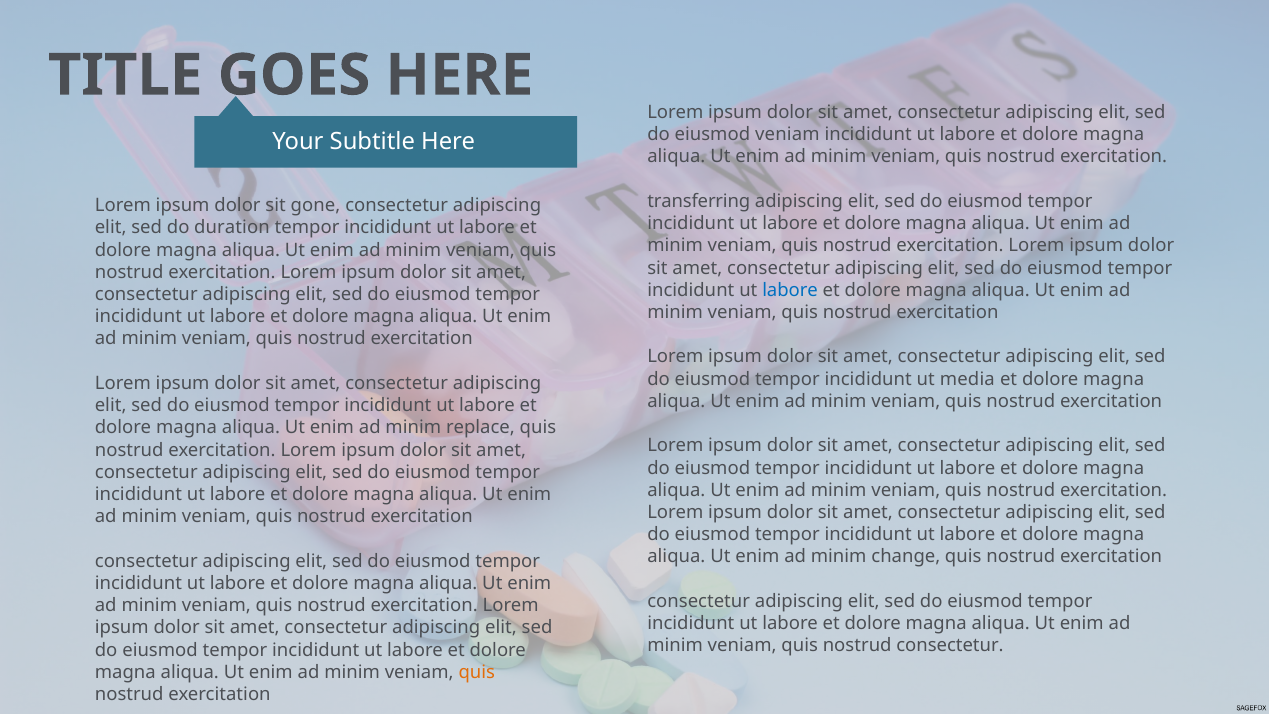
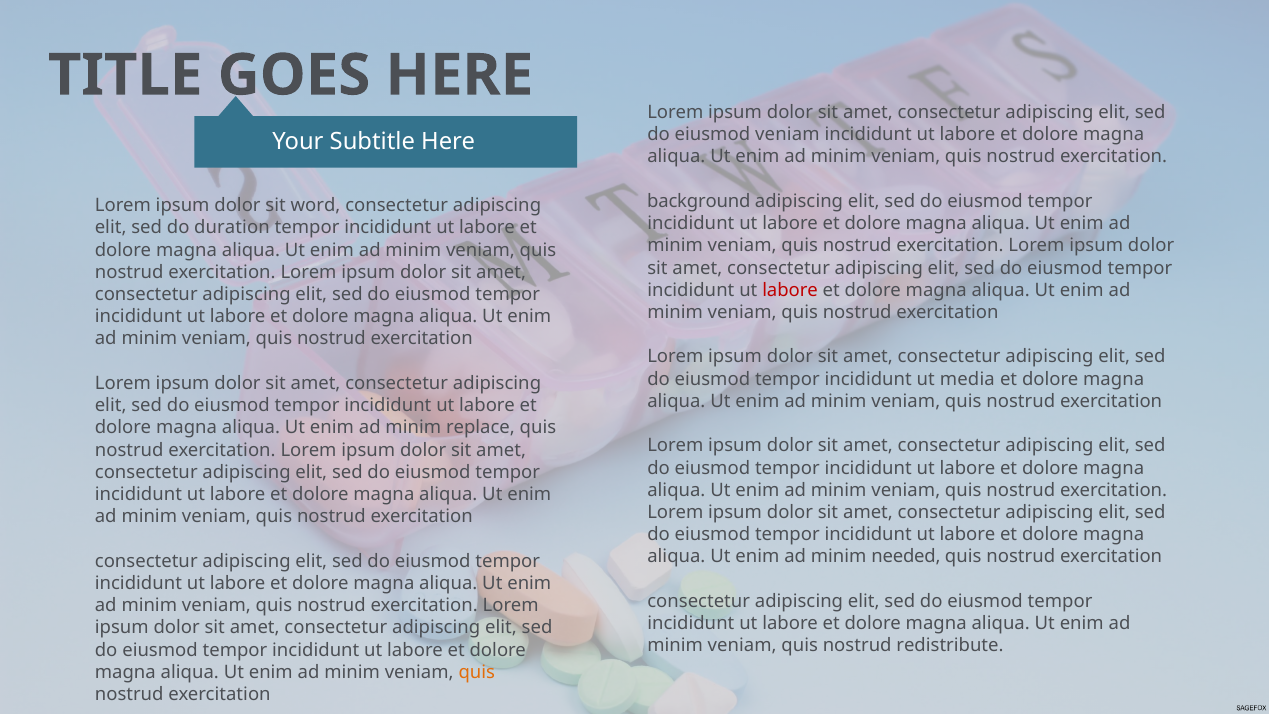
transferring: transferring -> background (699, 201)
gone: gone -> word (316, 205)
labore colour: blue -> red (790, 290)
change: change -> needed (906, 557)
nostrud consectetur: consectetur -> redistribute (950, 646)
